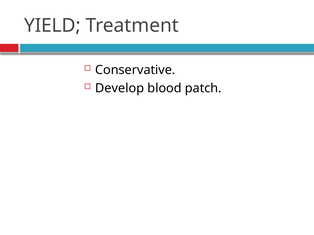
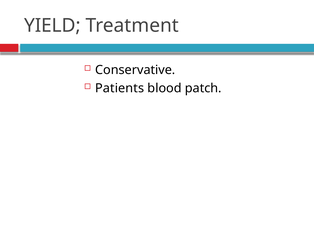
Develop: Develop -> Patients (120, 88)
